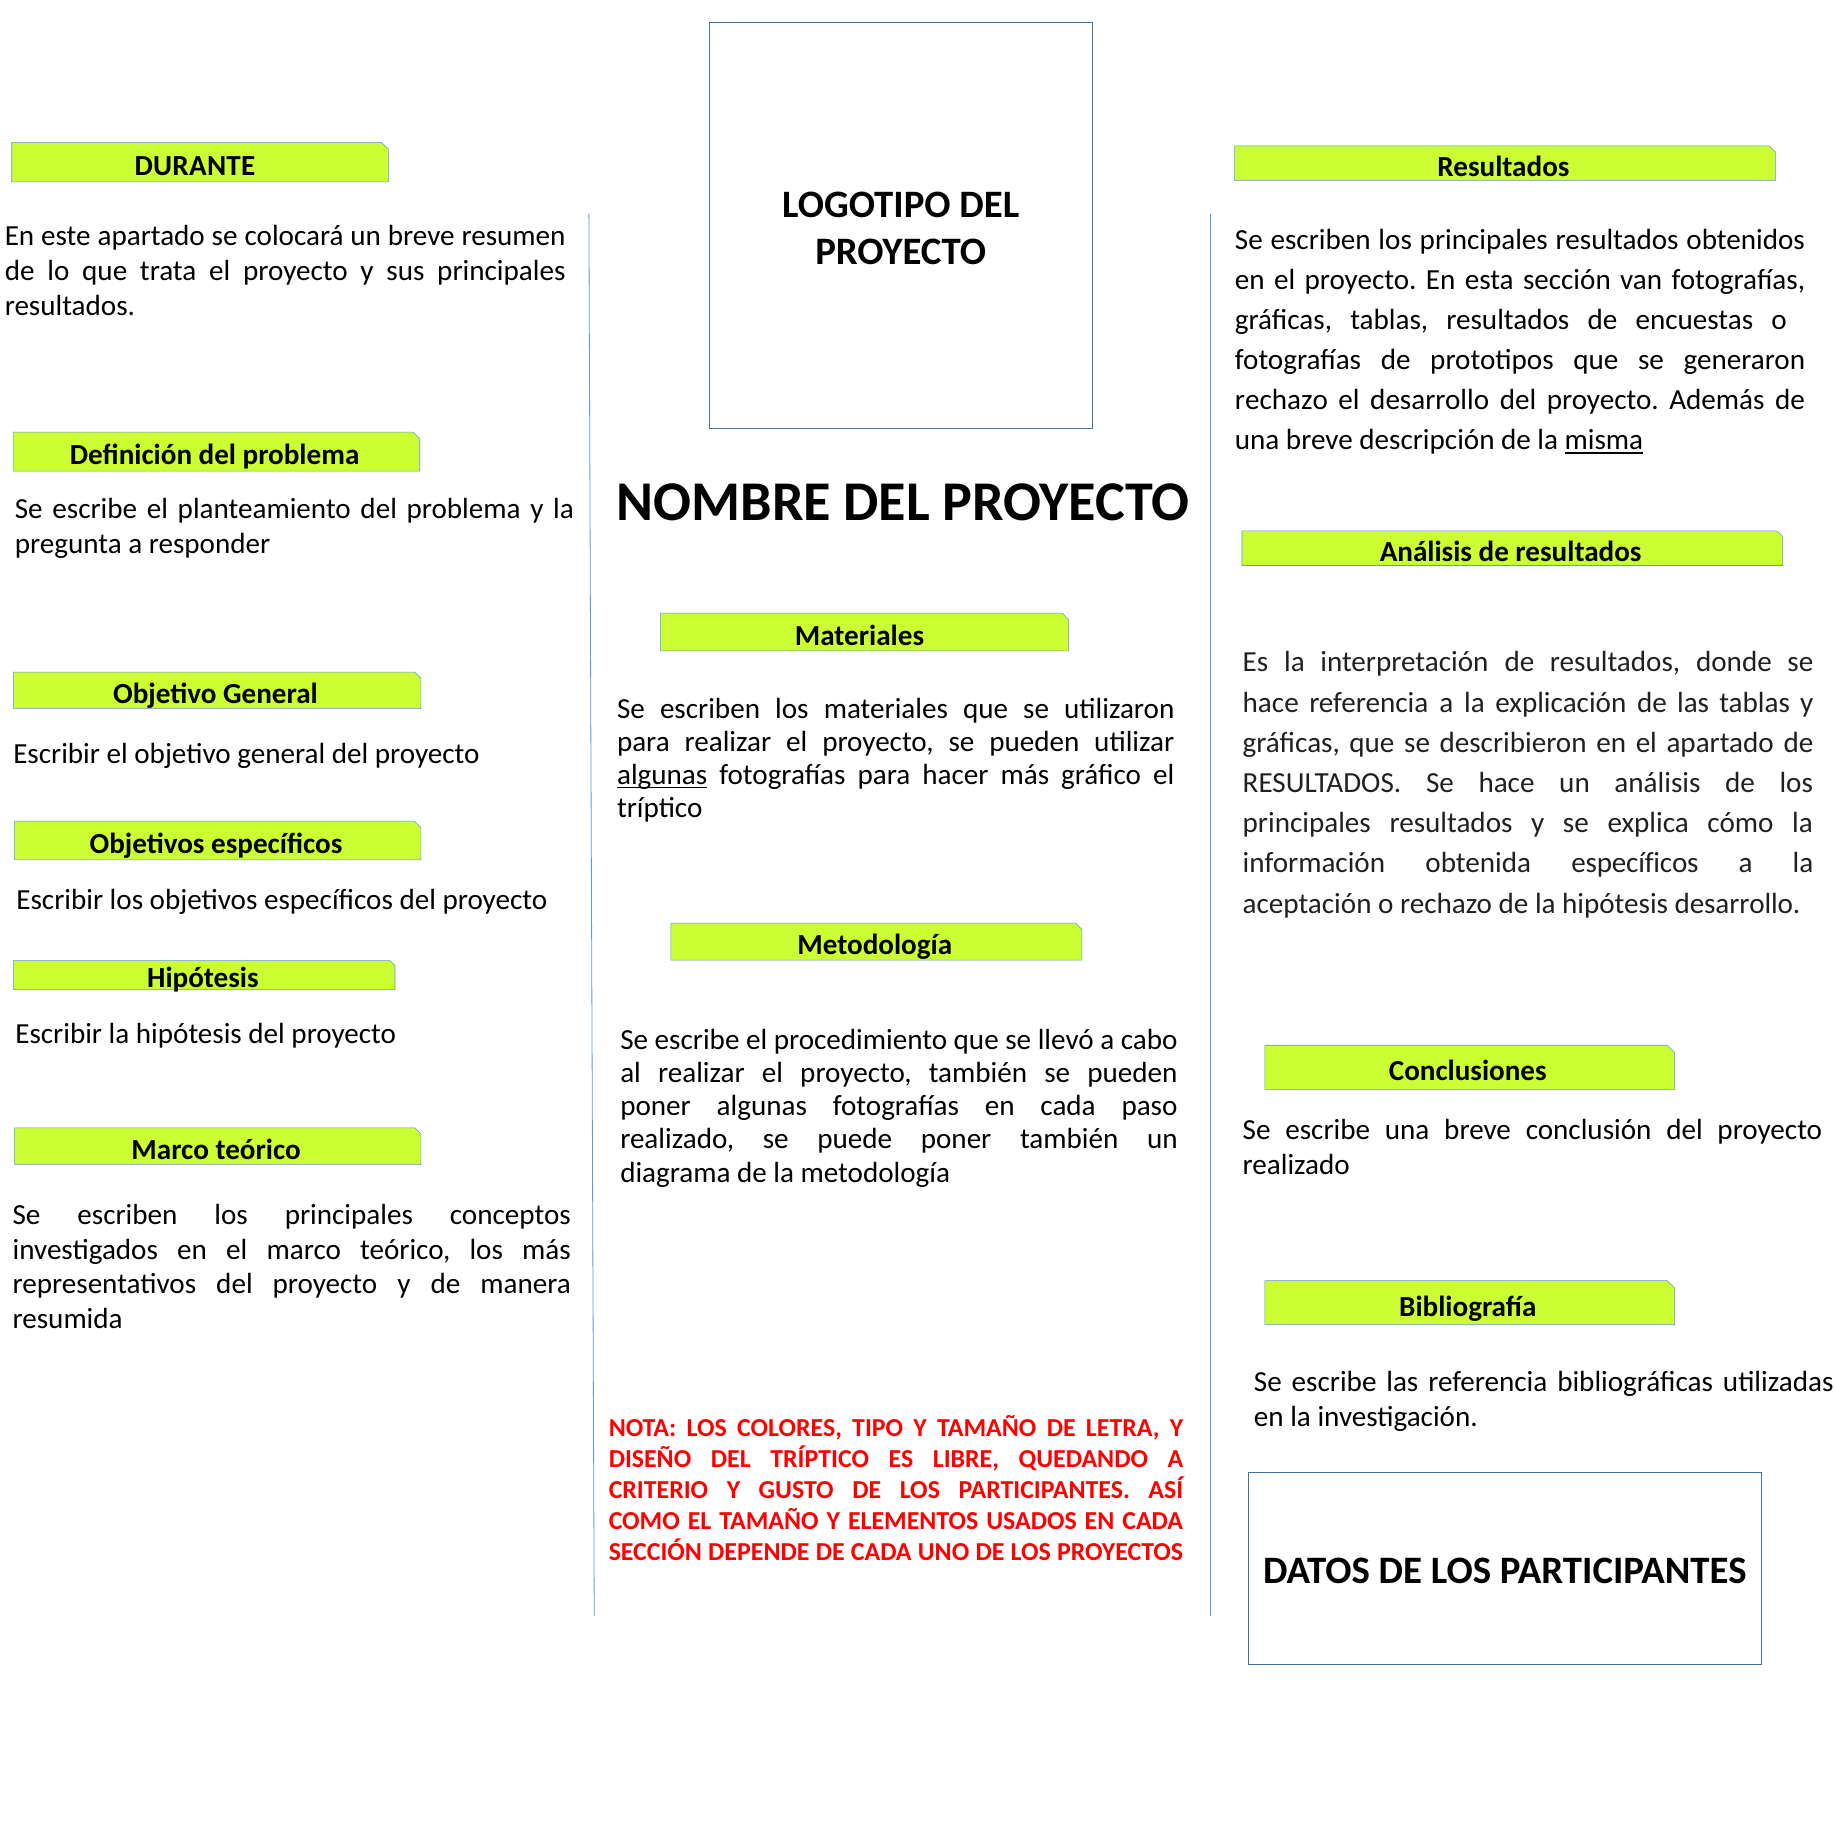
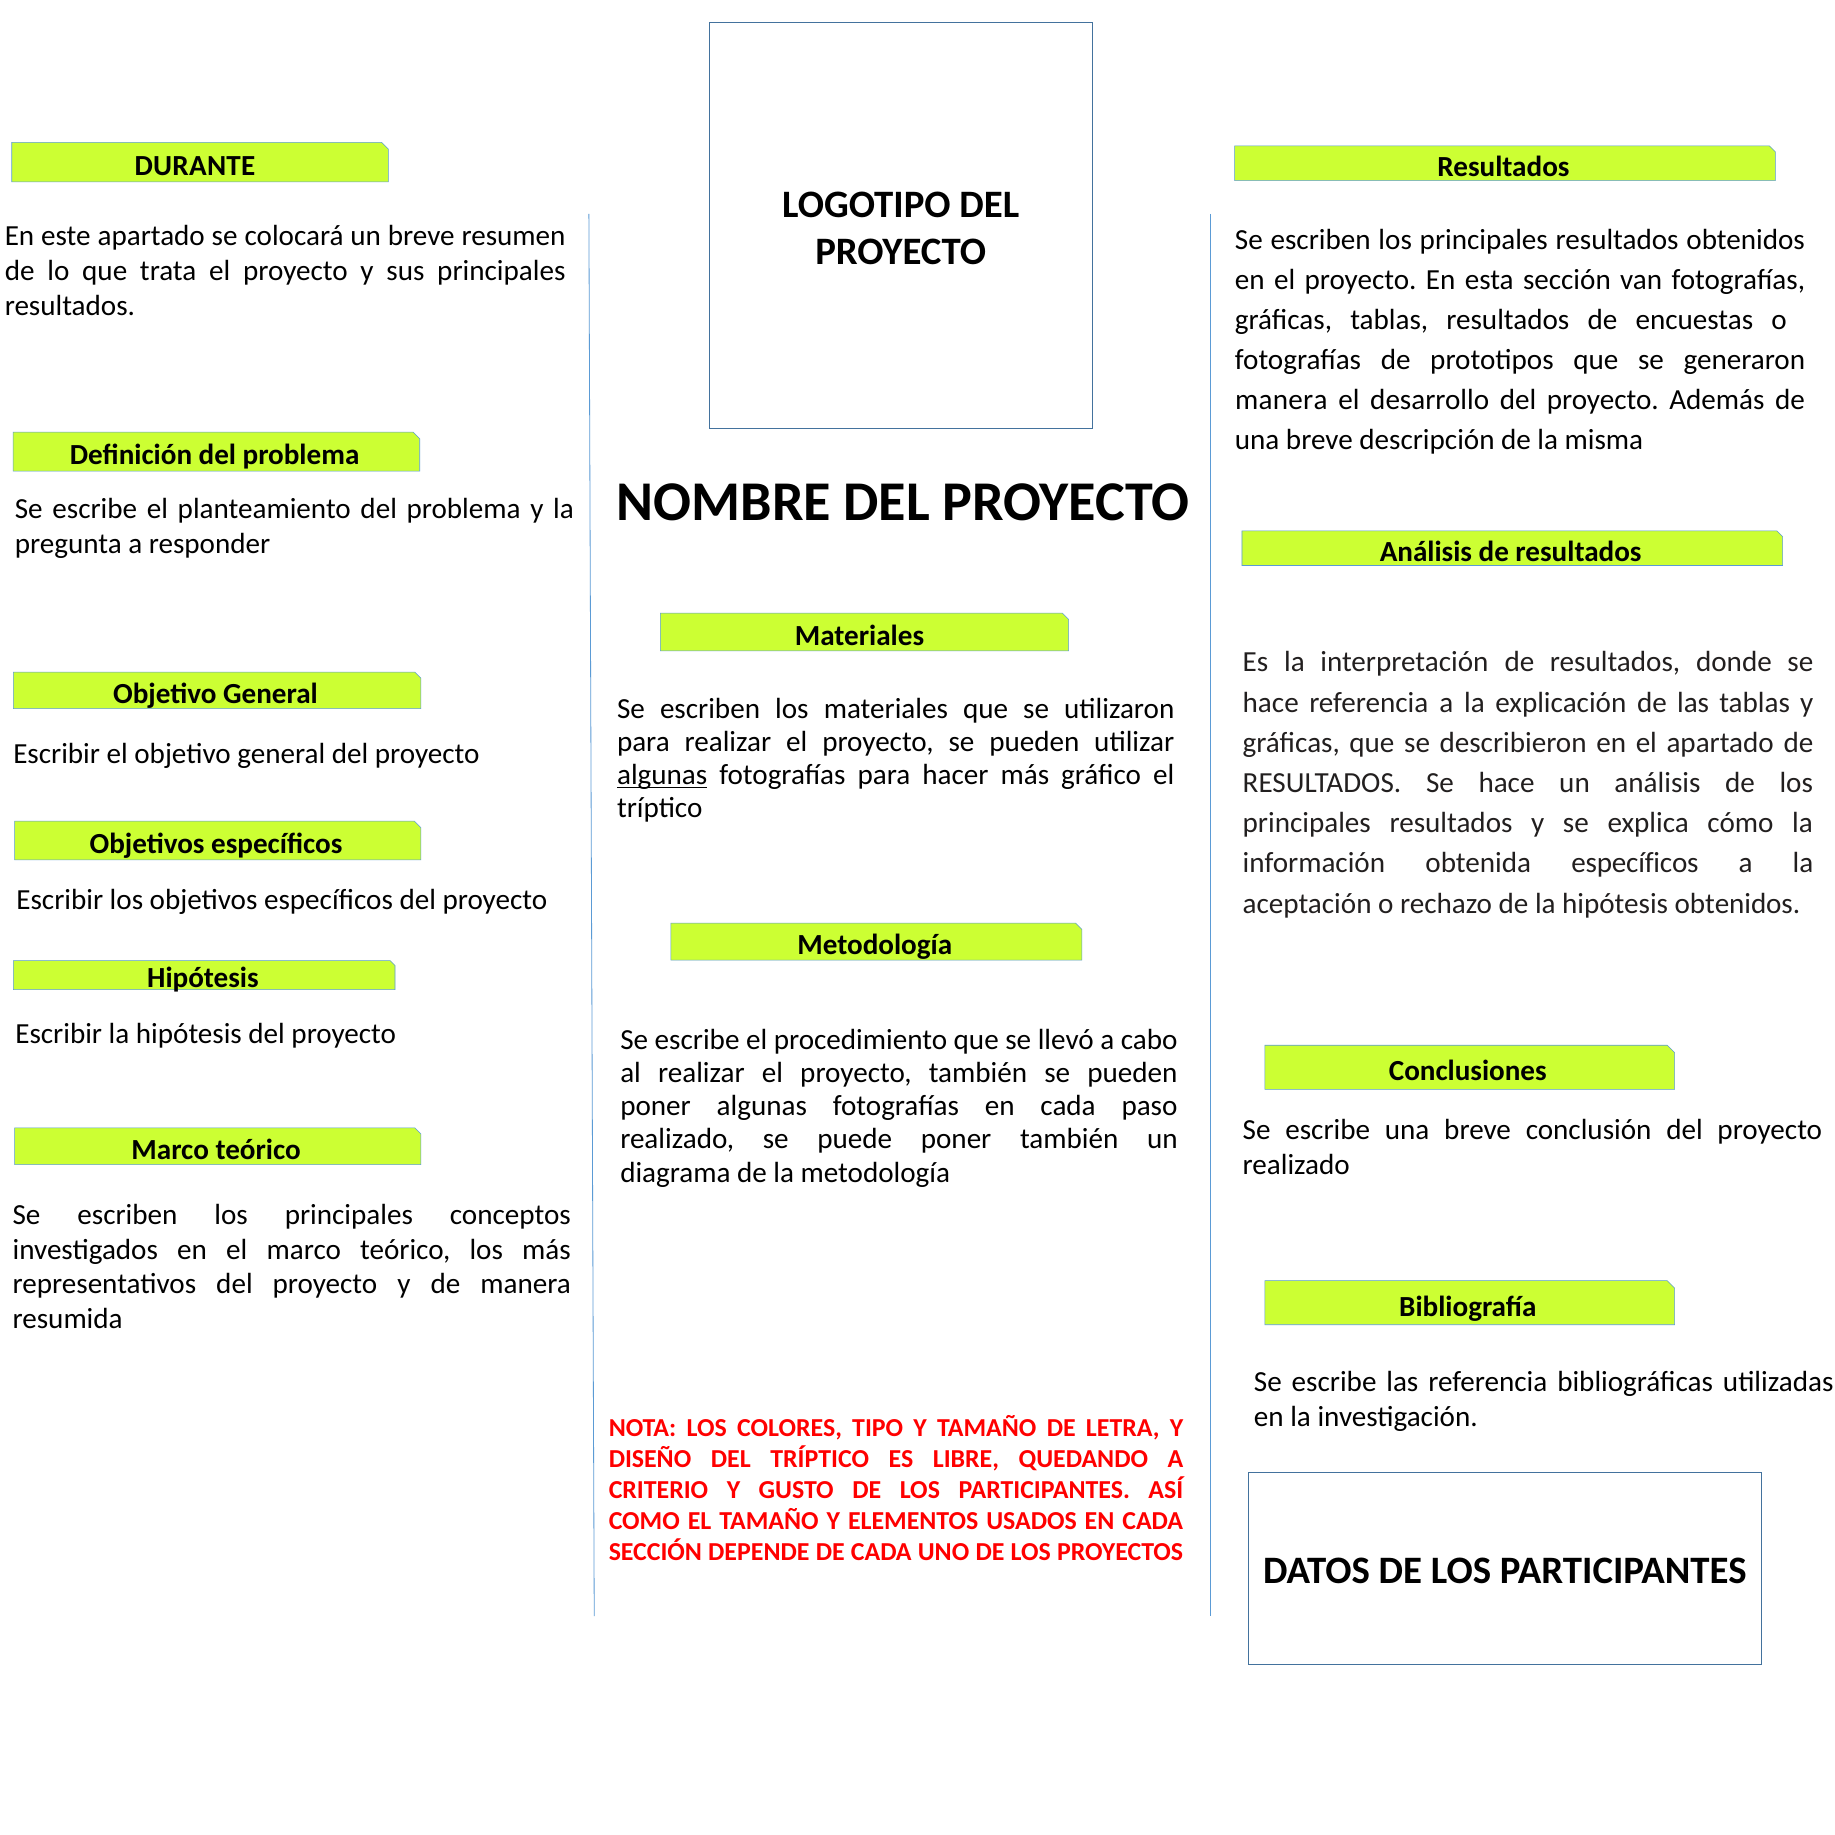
rechazo: rechazo -> manera (1281, 400)
misma underline: present -> none (1604, 440)
hipótesis desarrollo: desarrollo -> obtenidos (1737, 903)
